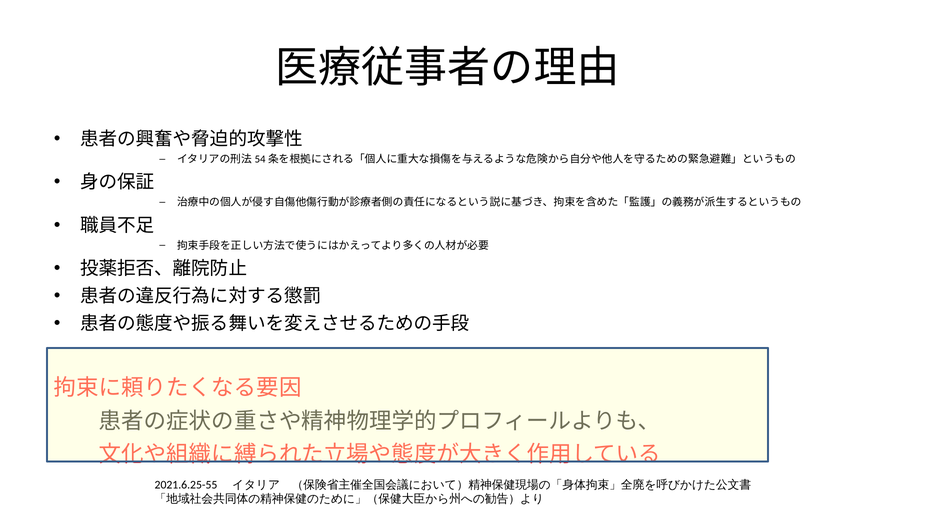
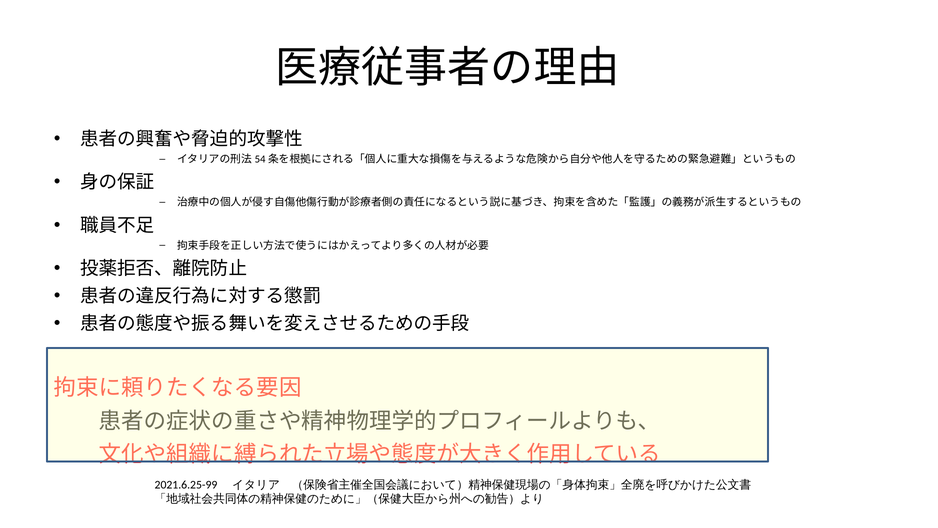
2021.6.25-55: 2021.6.25-55 -> 2021.6.25-99 (186, 484)
